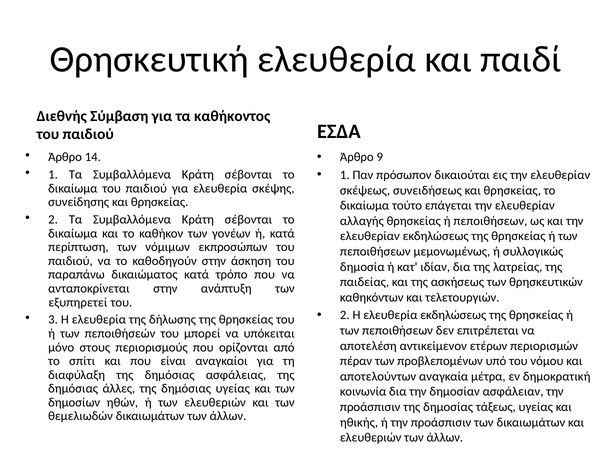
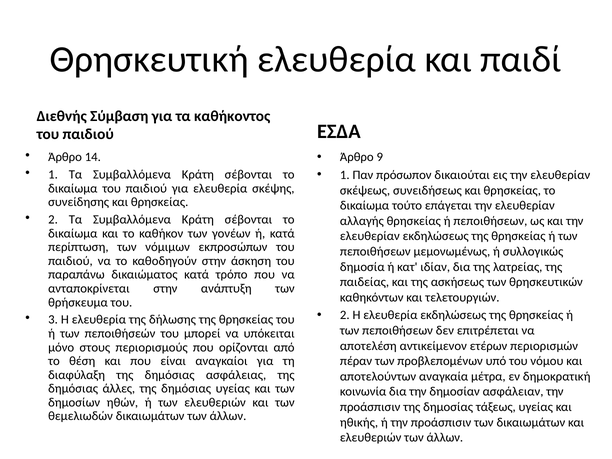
εξυπηρετεί: εξυπηρετεί -> θρήσκευμα (78, 302)
σπίτι: σπίτι -> θέση (82, 361)
